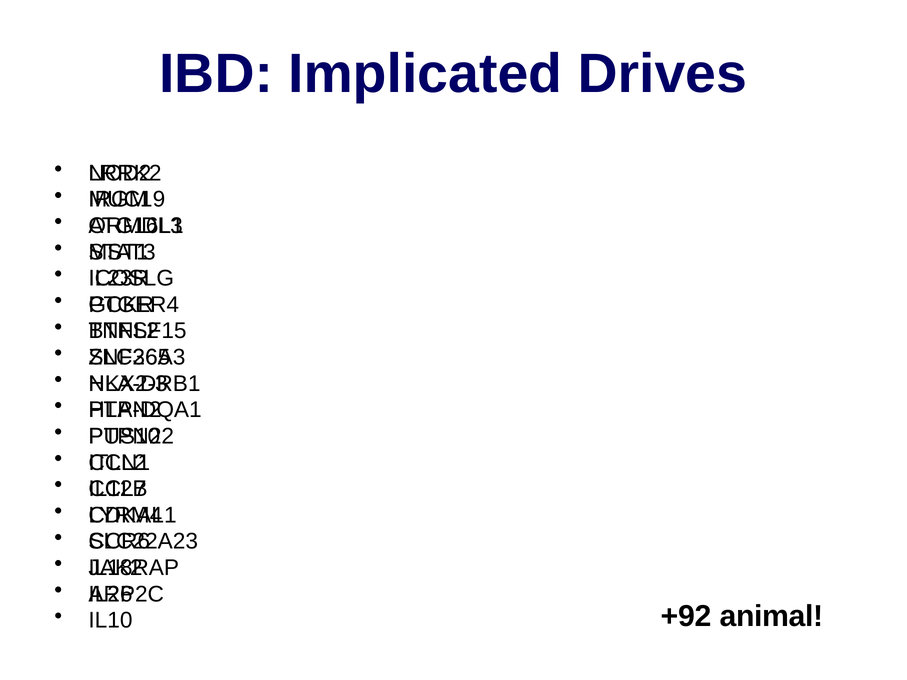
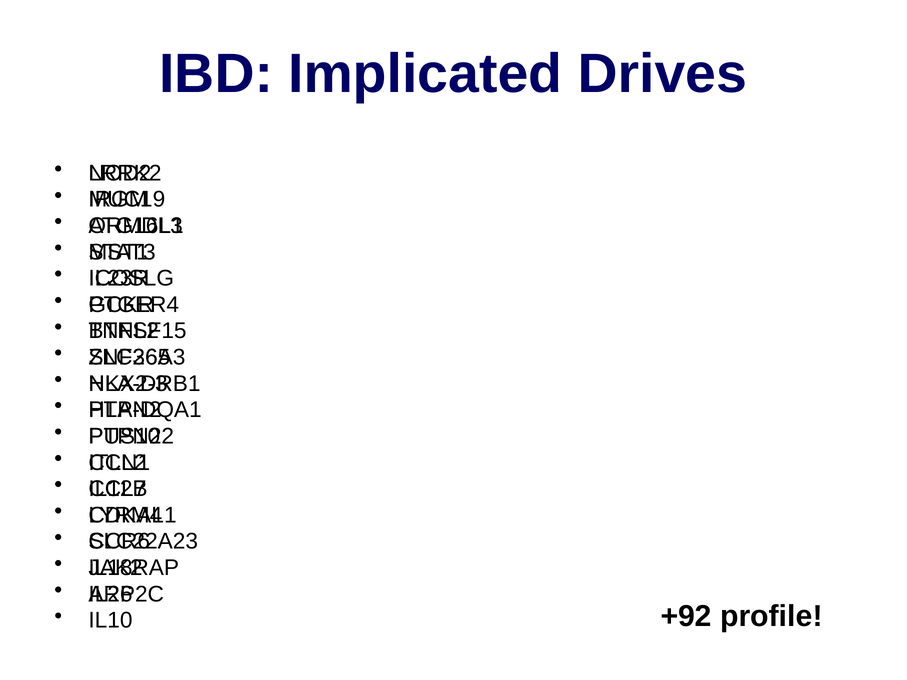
animal: animal -> profile (771, 617)
